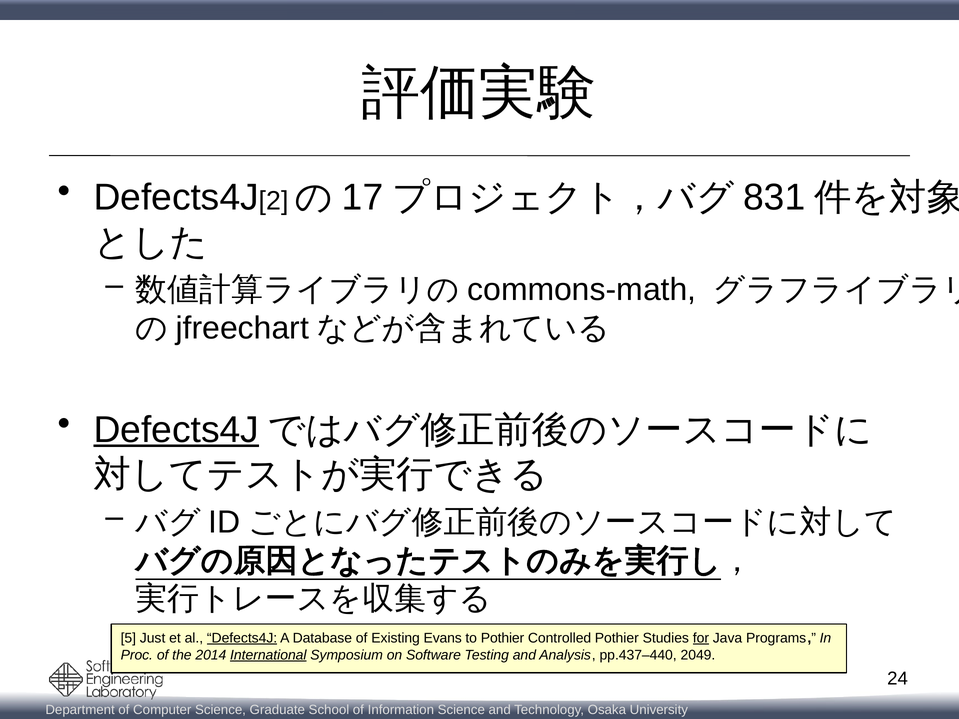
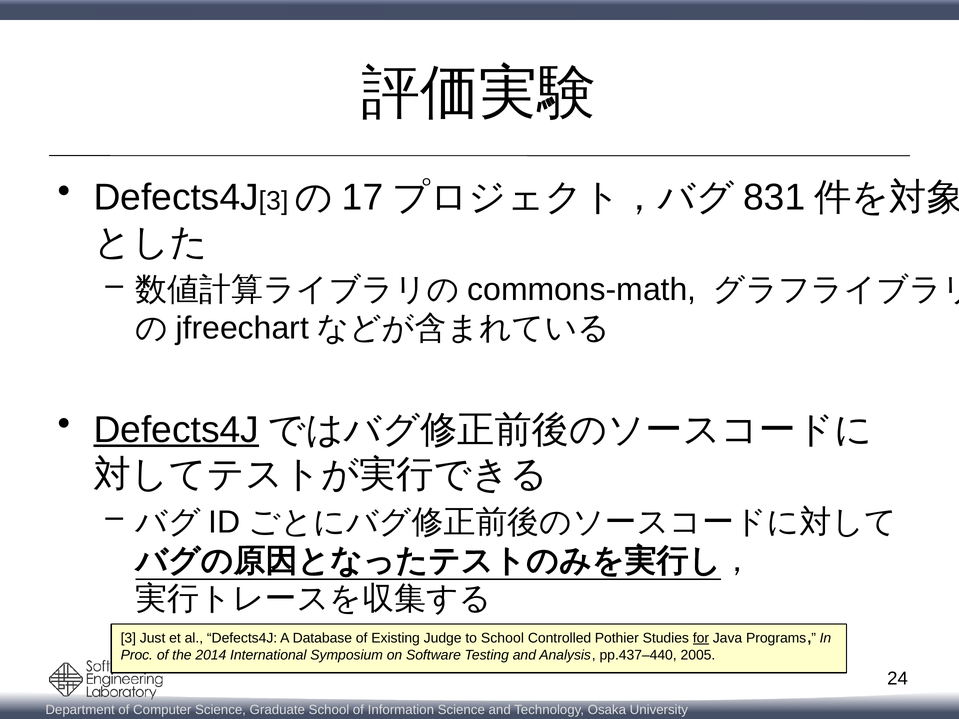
Defects4J 2: 2 -> 3 (274, 201)
5: 5 -> 3 (128, 638)
Defects4J underline: present -> none (242, 638)
Evans: Evans -> Judge (443, 638)
to Pothier: Pothier -> School (502, 638)
International underline: present -> none (268, 655)
2049: 2049 -> 2005 (698, 655)
